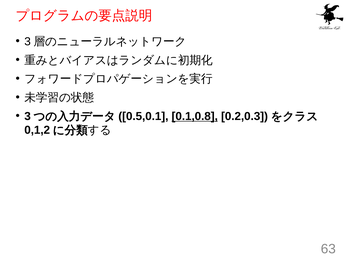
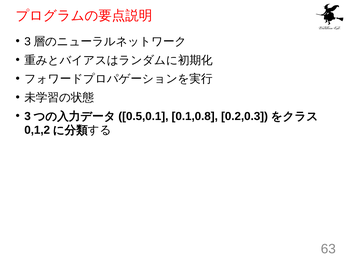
0.1,0.8 underline: present -> none (195, 116)
